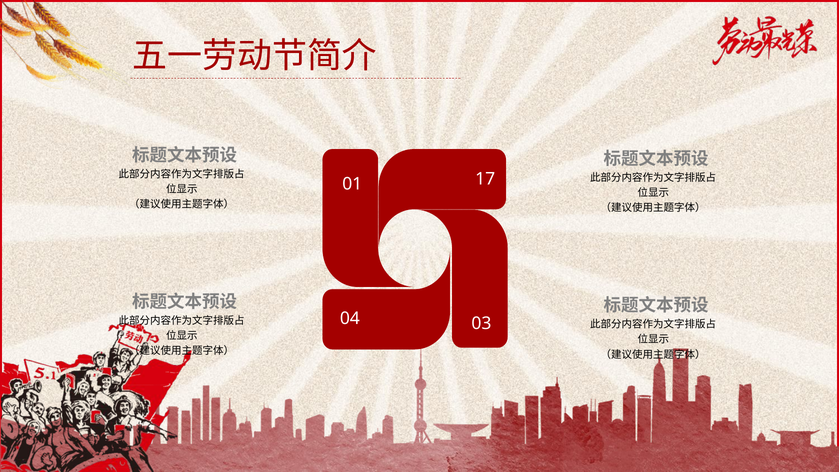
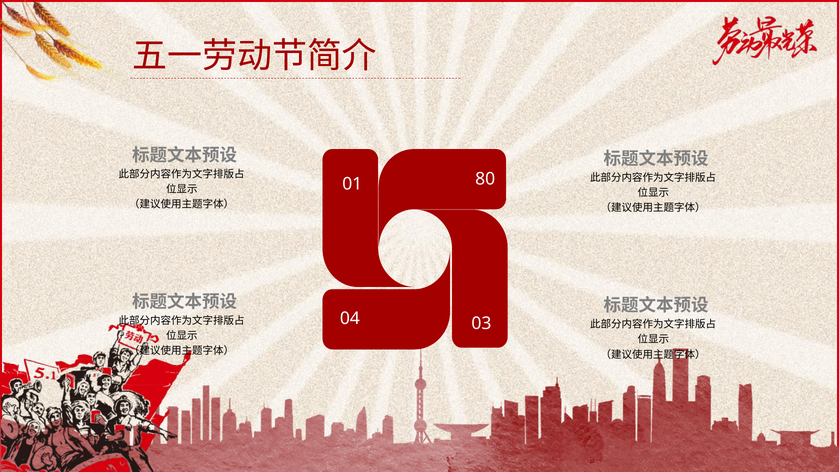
17: 17 -> 80 (485, 179)
